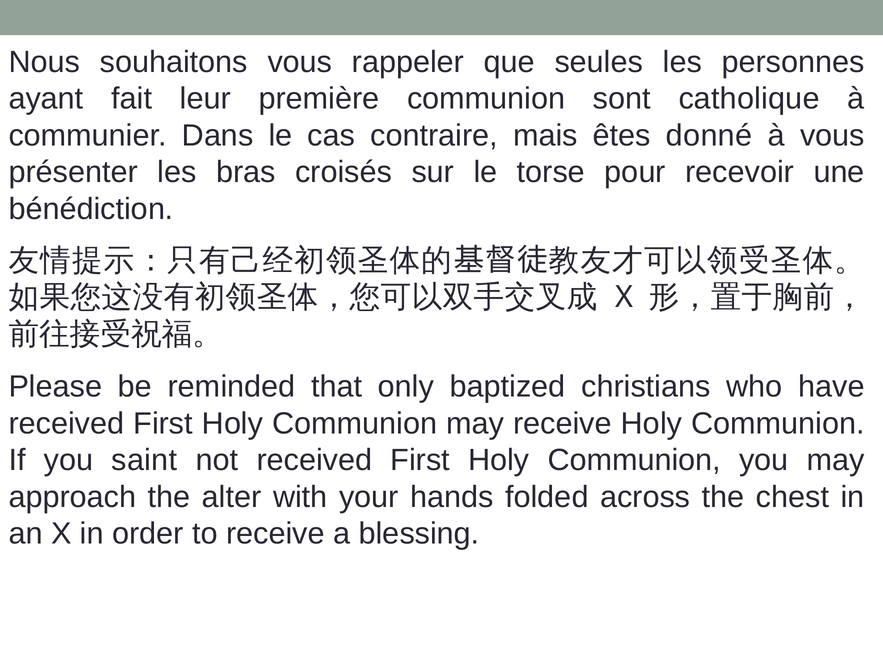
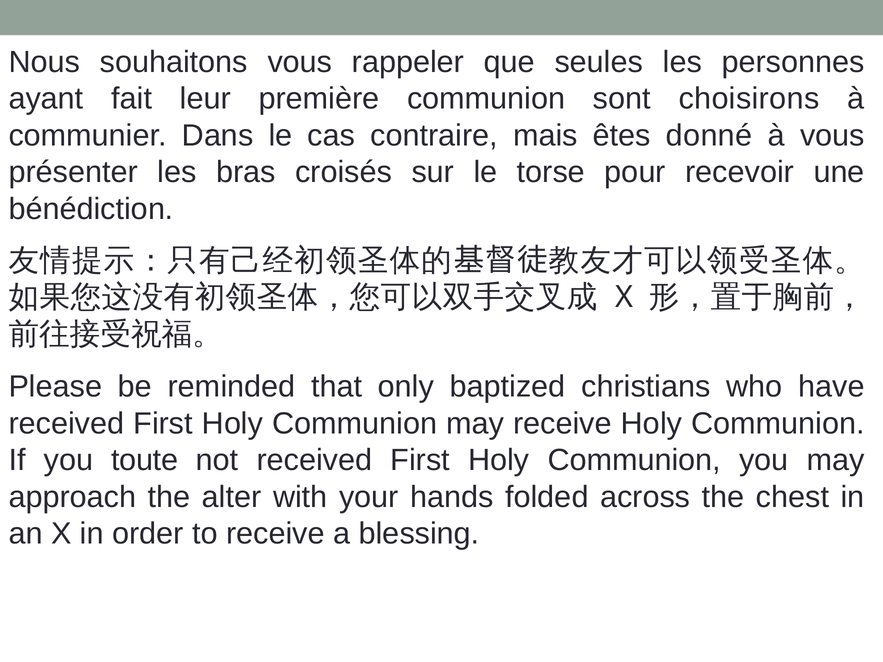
catholique: catholique -> choisirons (749, 99)
saint: saint -> toute (145, 460)
